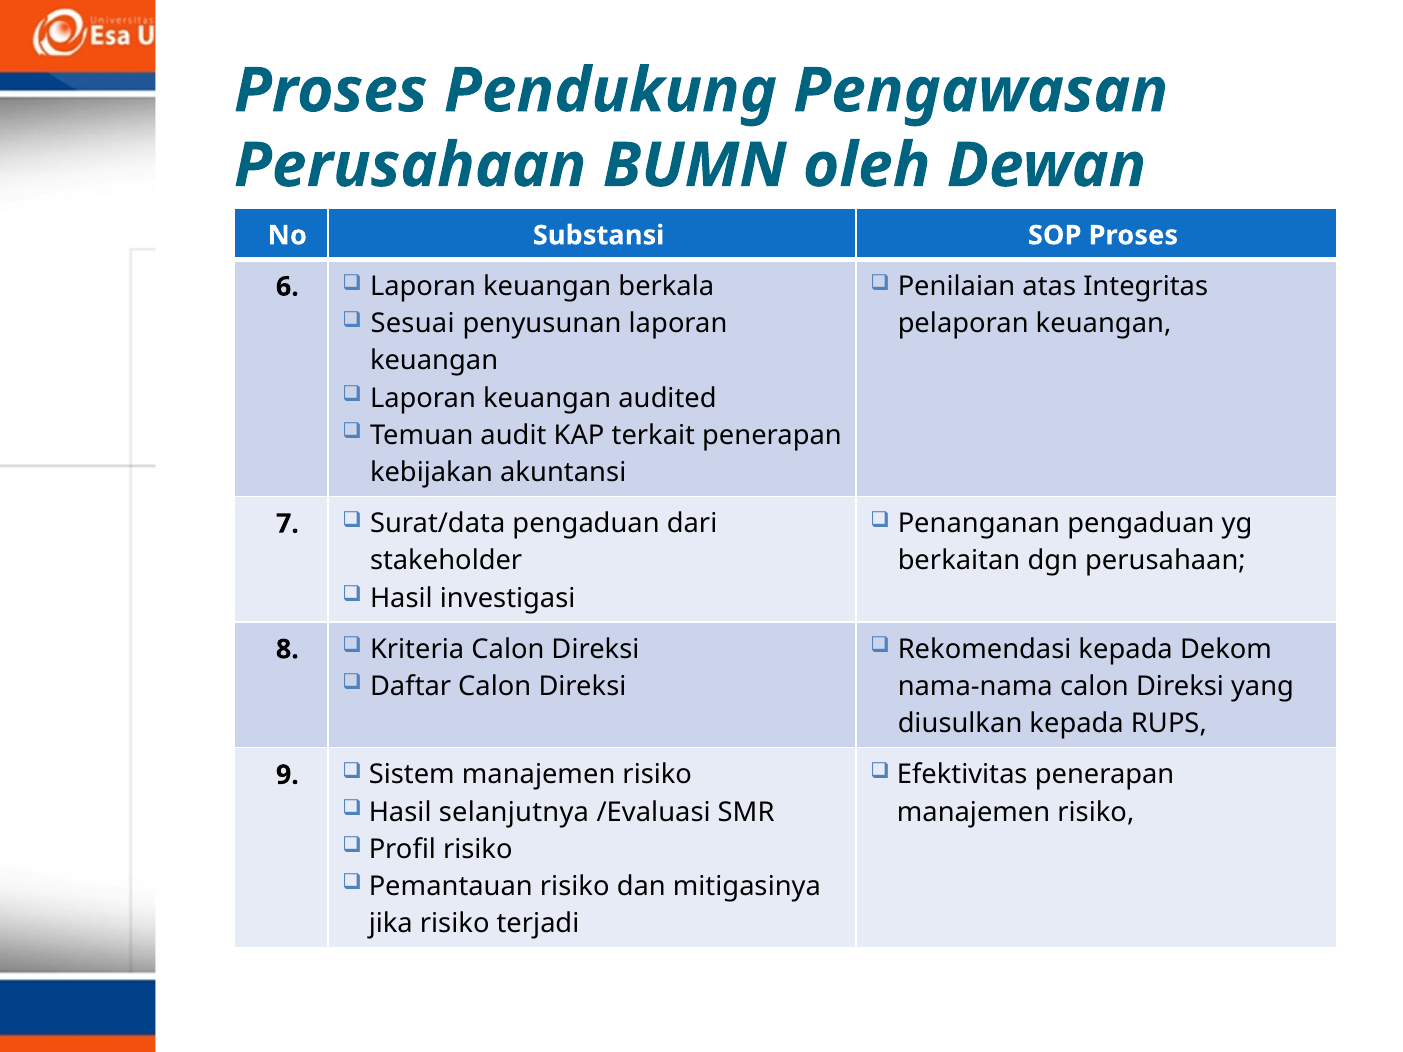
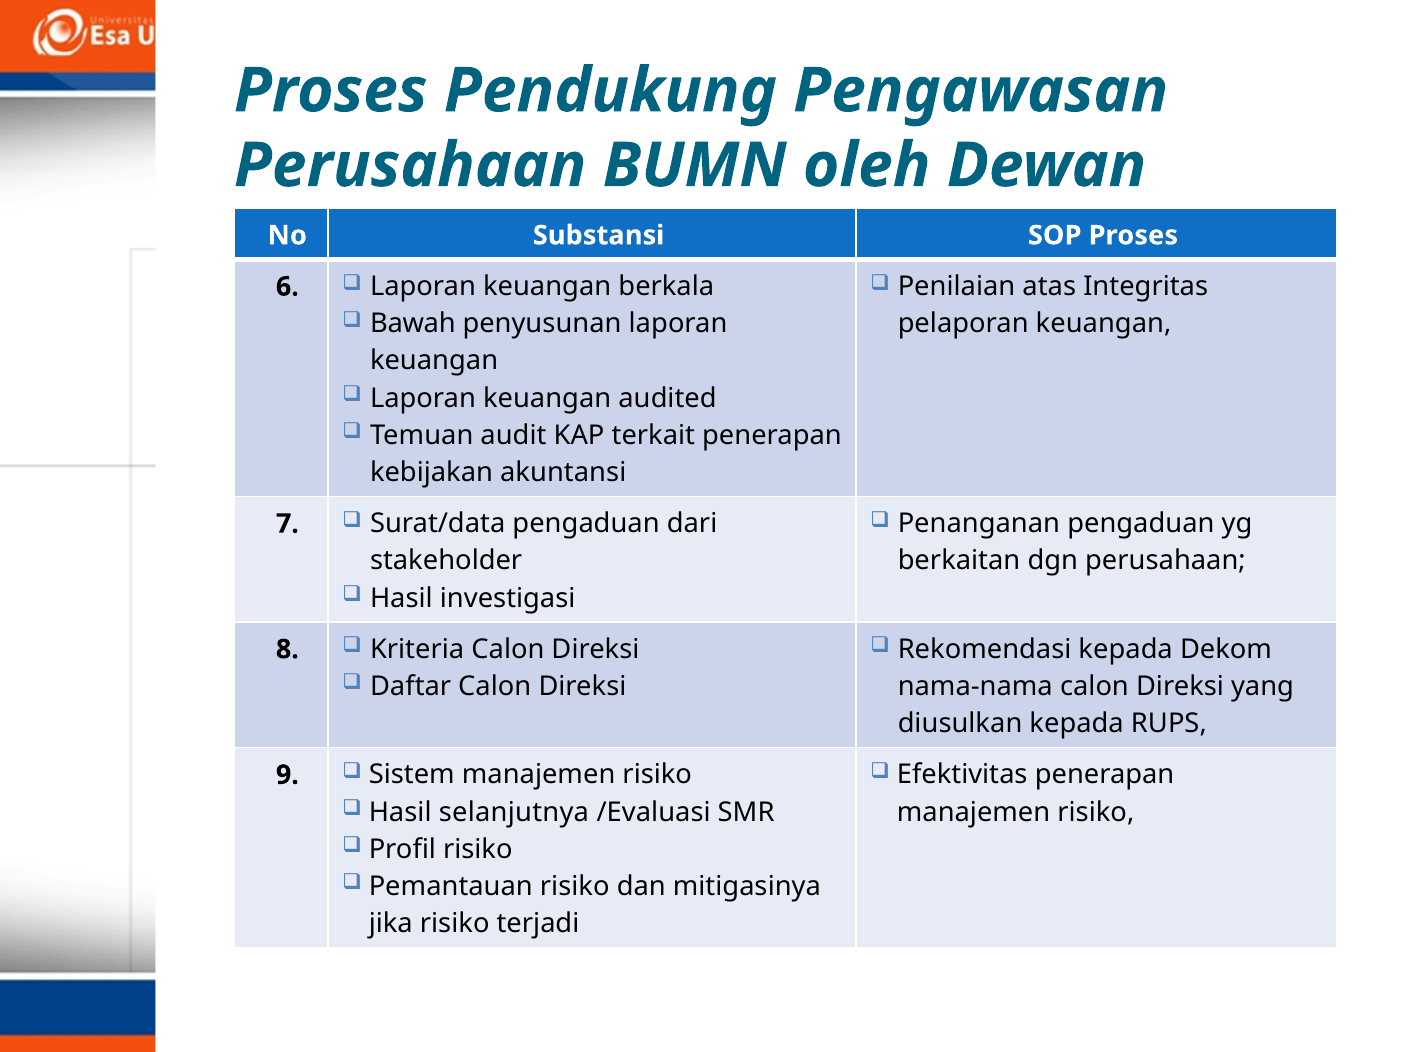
Sesuai: Sesuai -> Bawah (413, 324)
